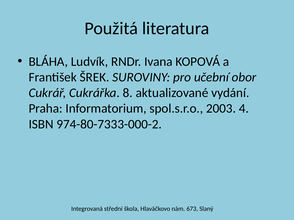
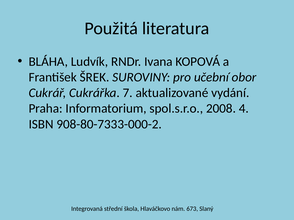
8: 8 -> 7 (128, 93)
2003: 2003 -> 2008 (221, 109)
974-80-7333-000-2: 974-80-7333-000-2 -> 908-80-7333-000-2 (109, 124)
